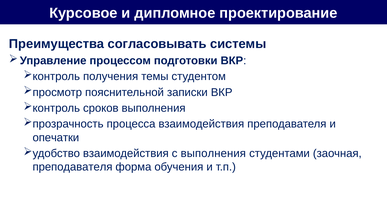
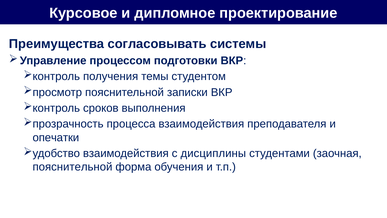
с выполнения: выполнения -> дисциплины (213, 153)
преподавателя: преподавателя -> пояснительной (72, 167)
